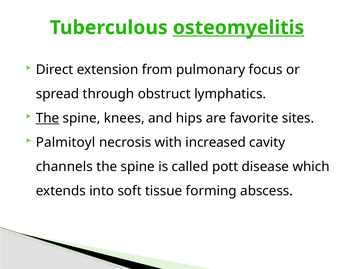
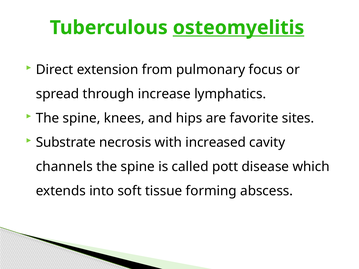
obstruct: obstruct -> increase (164, 94)
The underline: present -> none (48, 118)
Palmitoyl: Palmitoyl -> Substrate (66, 142)
